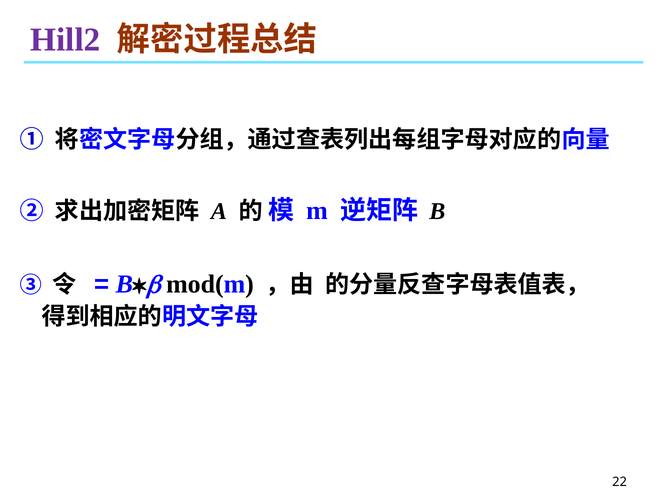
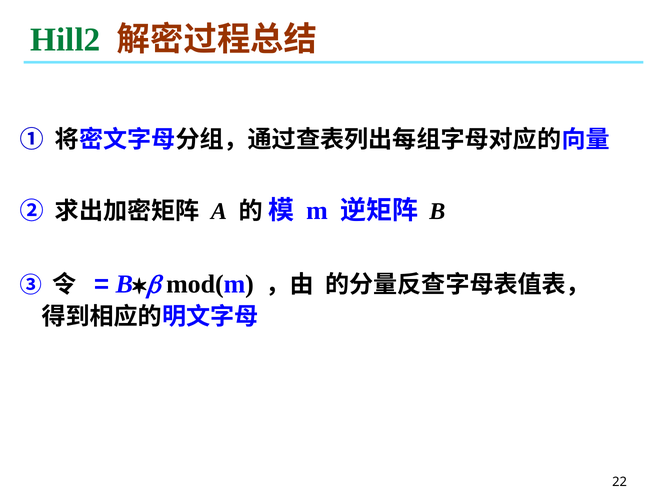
Hill2 colour: purple -> green (65, 40)
